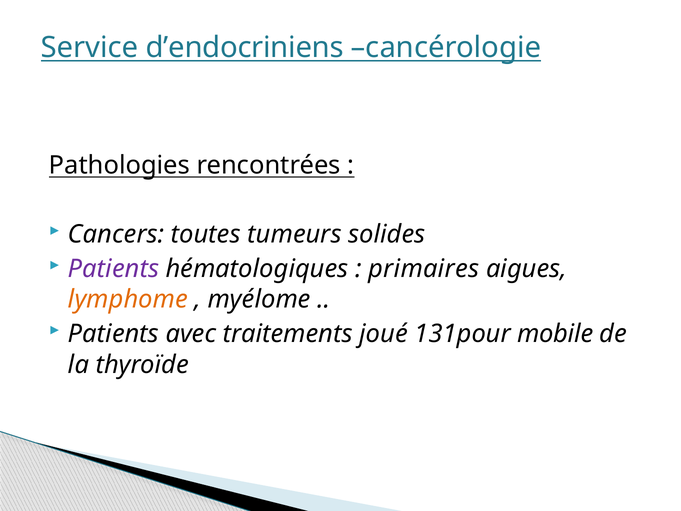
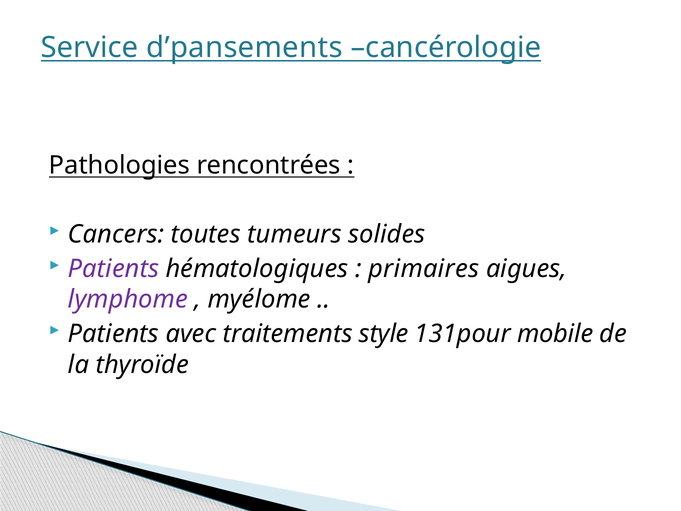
d’endocriniens: d’endocriniens -> d’pansements (244, 47)
lymphome colour: orange -> purple (128, 299)
joué: joué -> style (384, 334)
